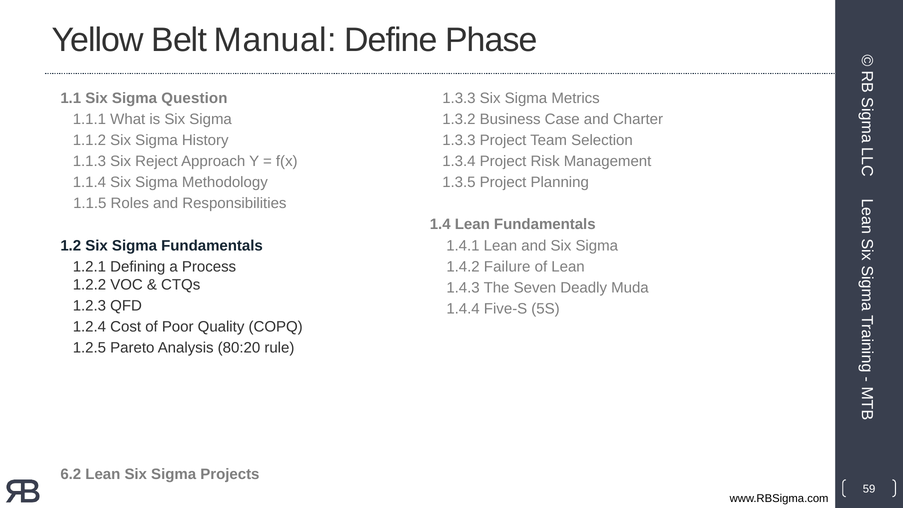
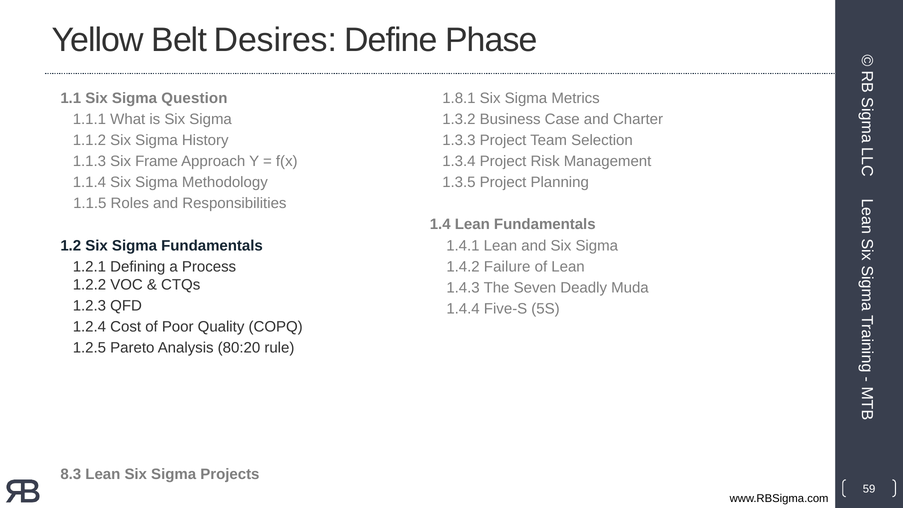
Manual: Manual -> Desires (275, 40)
1.3.3: 1.3.3 -> 1.8.1 (459, 98)
Reject: Reject -> Frame (157, 161)
6.2: 6.2 -> 8.3 (71, 474)
